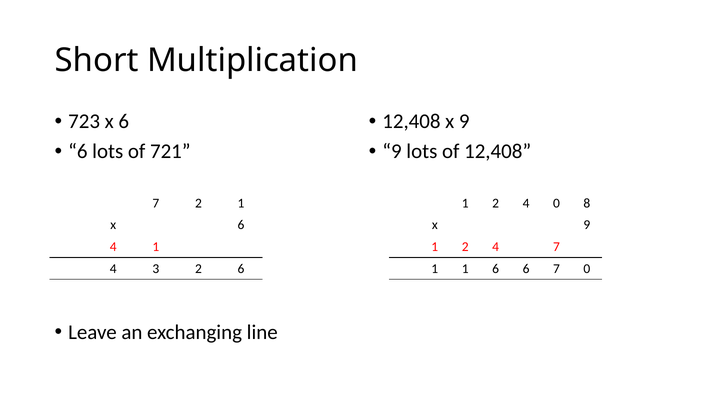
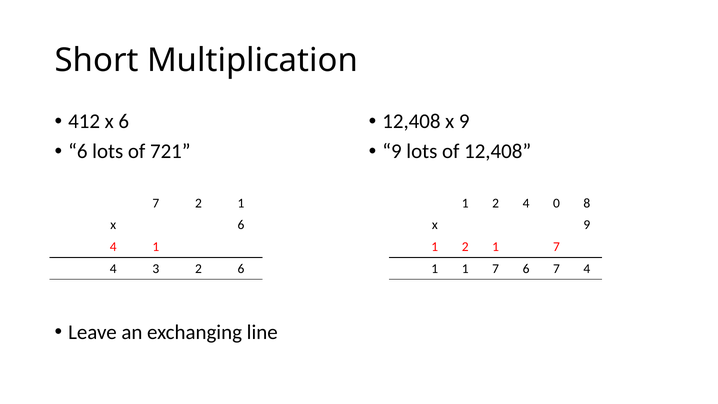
723: 723 -> 412 (84, 121)
4: 4 -> 1 (496, 247)
1 1 6: 6 -> 7 (496, 269)
7 0: 0 -> 4 (587, 269)
